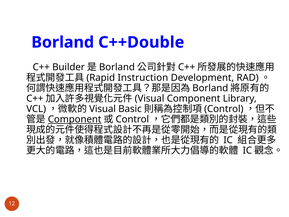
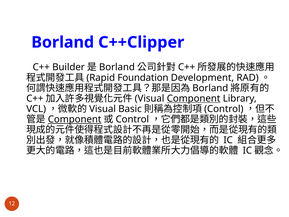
C++Double: C++Double -> C++Clipper (141, 42)
Instruction: Instruction -> Foundation (143, 78)
Component underline: none -> present (194, 98)
